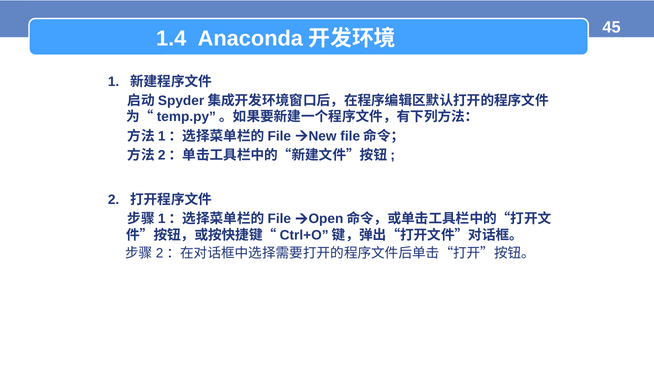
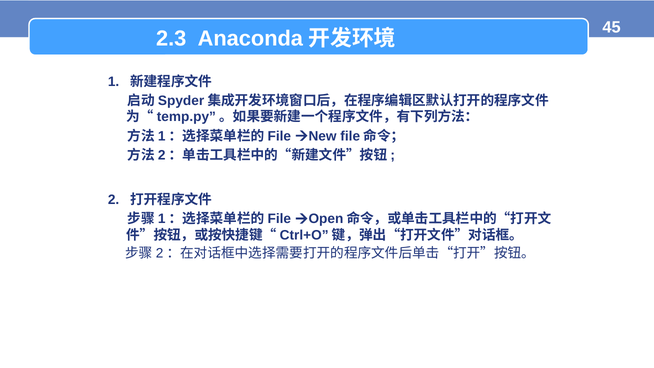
1.4: 1.4 -> 2.3 (171, 39)
